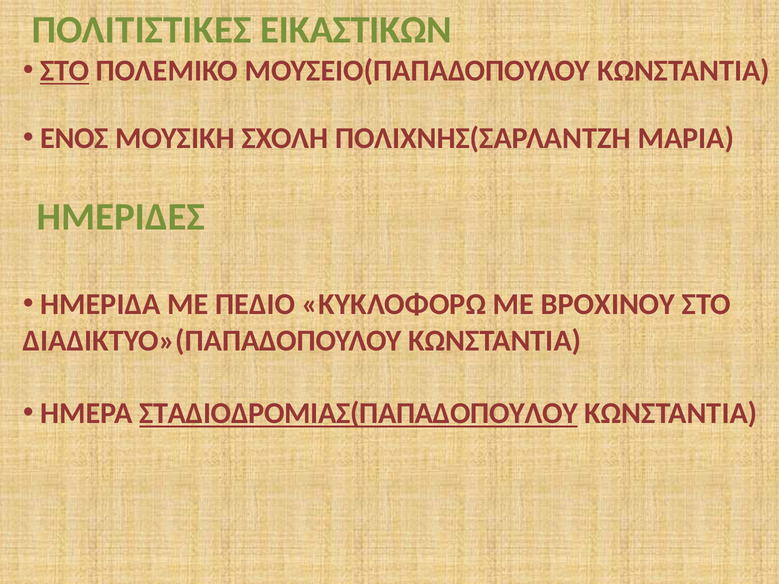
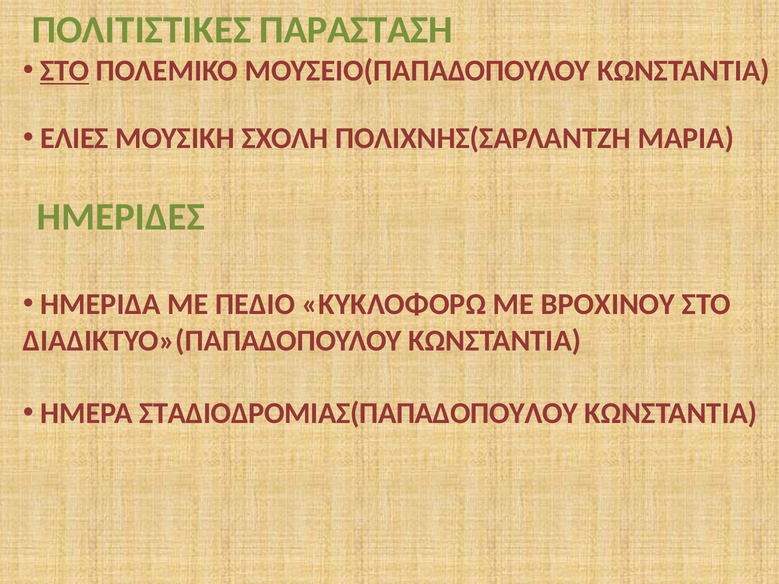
ΕΙΚΑΣΤΙΚΩΝ: ΕΙΚΑΣΤΙΚΩΝ -> ΠΑΡΑΣΤΑΣΗ (356, 30)
ΕΝΟΣ: ΕΝΟΣ -> ΕΛΙΕΣ (74, 138)
ΣΤΑΔΙΟΔΡΟΜΙΑΣ(ΠΑΠΑΔΟΠΟΥΛΟΥ underline: present -> none (359, 414)
